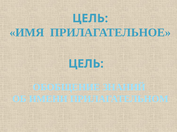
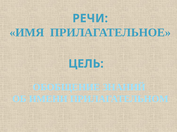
ЦЕЛЬ: ЦЕЛЬ -> РЕЧИ (90, 18)
